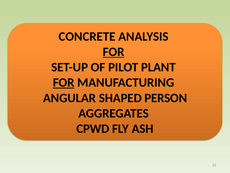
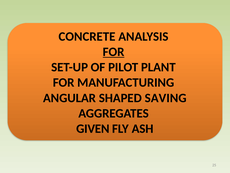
FOR underline: present -> none (64, 82)
PERSON: PERSON -> SAVING (166, 98)
CPWD: CPWD -> GIVEN (93, 128)
